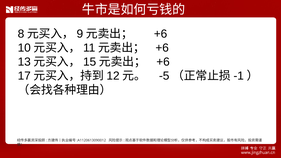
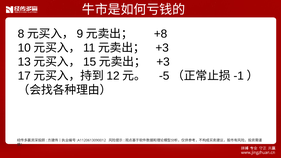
+6: +6 -> +8 (161, 34)
+6: +6 -> +3 (162, 48)
+6: +6 -> +3 (163, 62)
